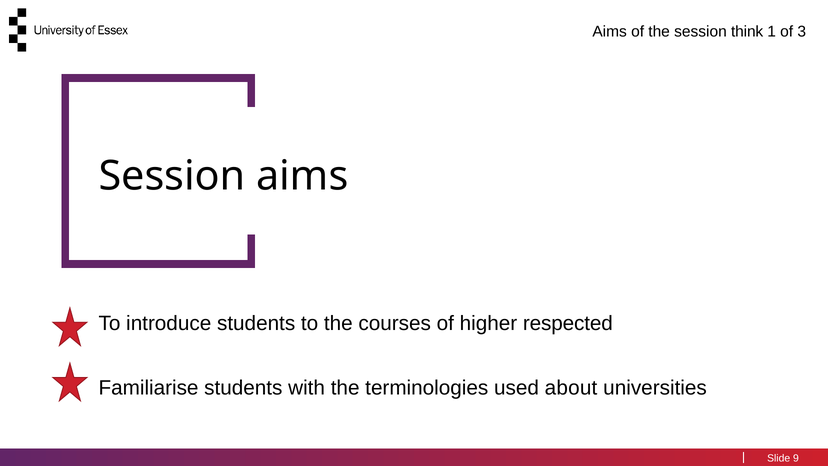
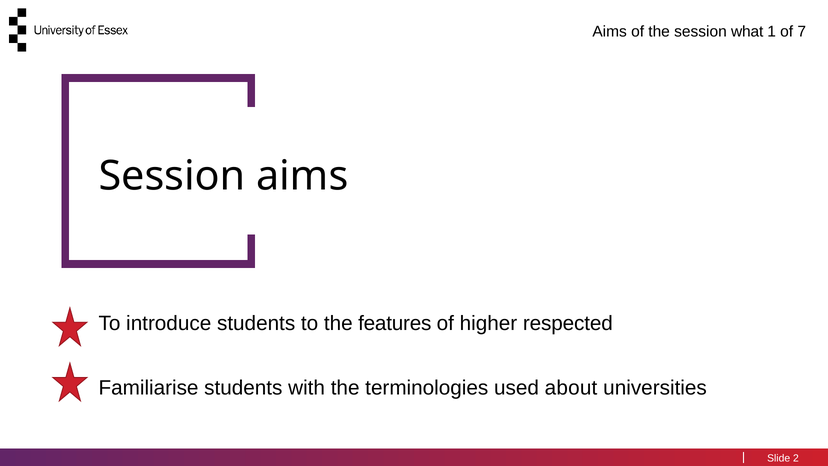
think: think -> what (747, 32)
3: 3 -> 7 (802, 32)
courses: courses -> features (395, 323)
9: 9 -> 2 (796, 458)
